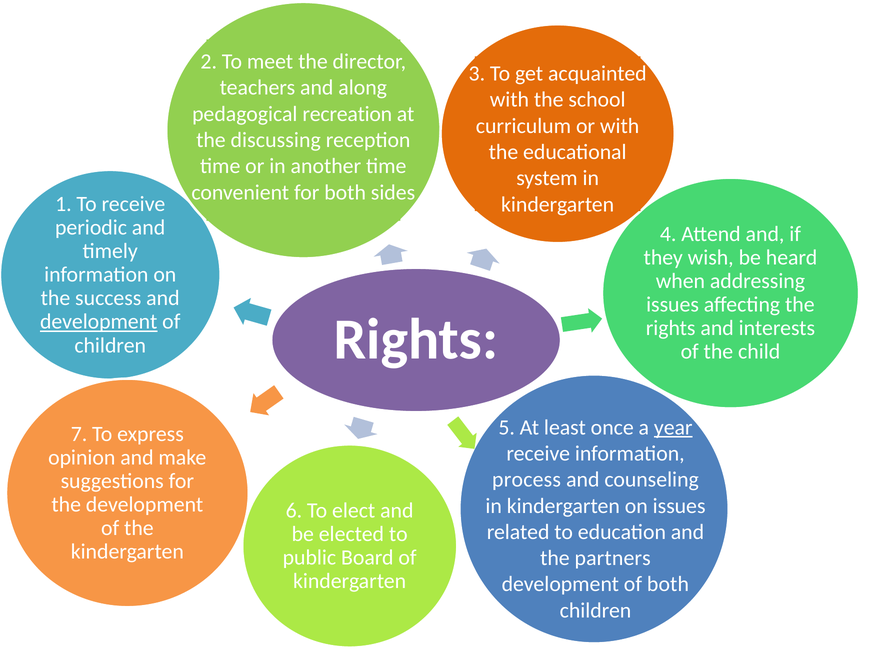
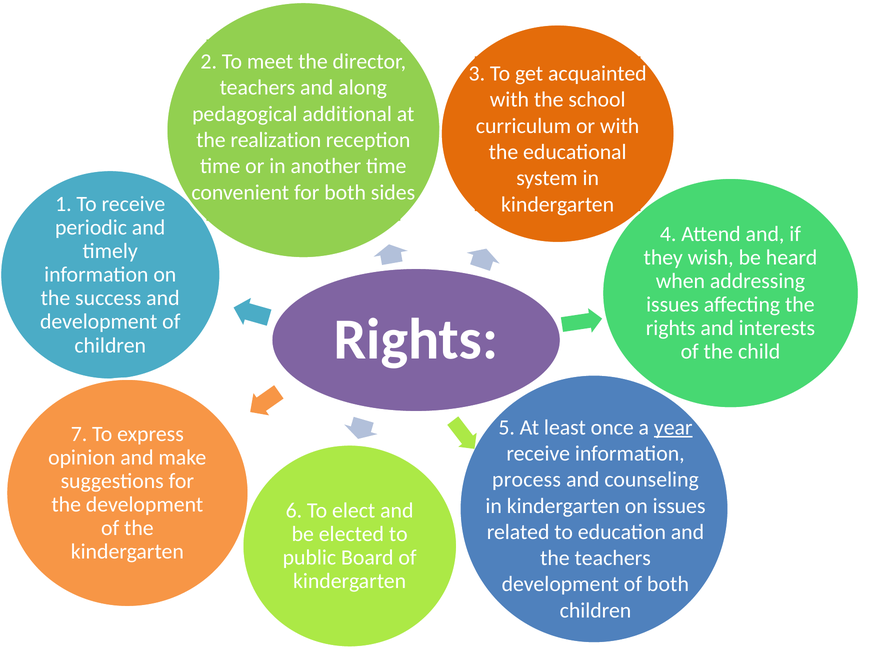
recreation: recreation -> additional (347, 114)
discussing: discussing -> realization (276, 140)
development underline: present -> none (99, 322)
the partners: partners -> teachers (613, 558)
